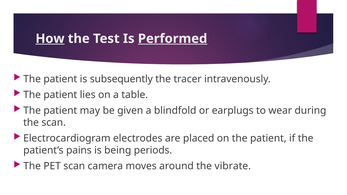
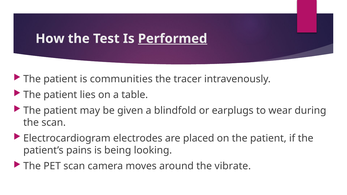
How underline: present -> none (50, 39)
subsequently: subsequently -> communities (121, 79)
periods: periods -> looking (153, 151)
